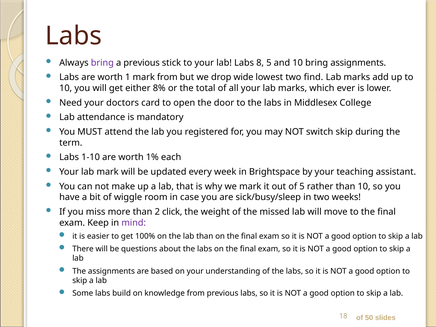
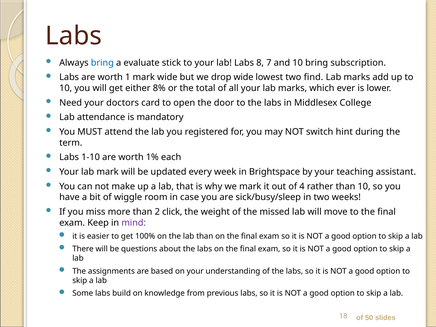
bring colour: purple -> blue (102, 63)
a previous: previous -> evaluate (142, 63)
8 5: 5 -> 7 (269, 63)
bring assignments: assignments -> subscription (358, 63)
mark from: from -> wide (167, 77)
switch skip: skip -> hint (344, 132)
of 5: 5 -> 4 (302, 186)
